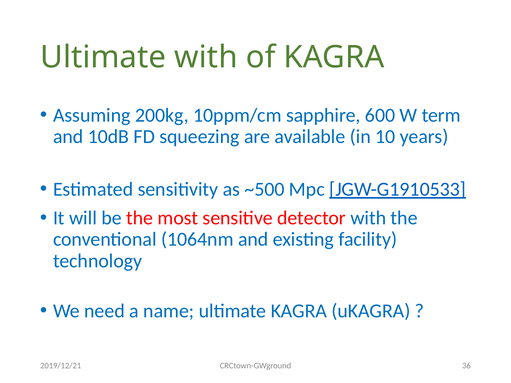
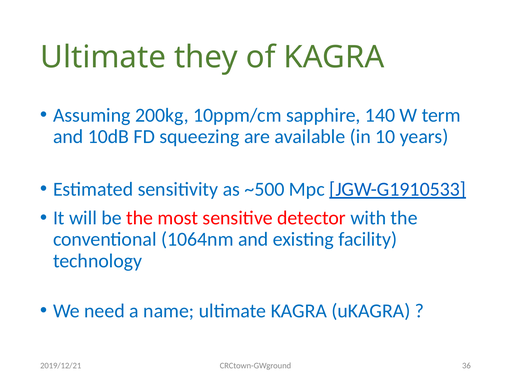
Ultimate with: with -> they (206, 57)
600: 600 -> 140 (380, 115)
